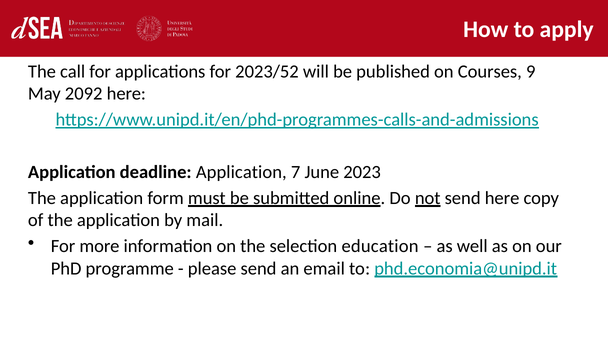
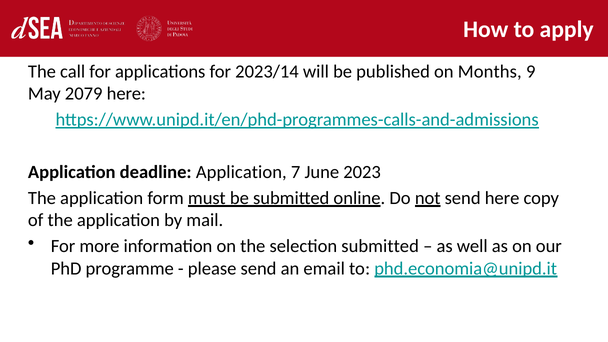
2023/52: 2023/52 -> 2023/14 (267, 71)
Courses: Courses -> Months (490, 71)
2092: 2092 -> 2079 (84, 94)
selection education: education -> submitted (380, 246)
